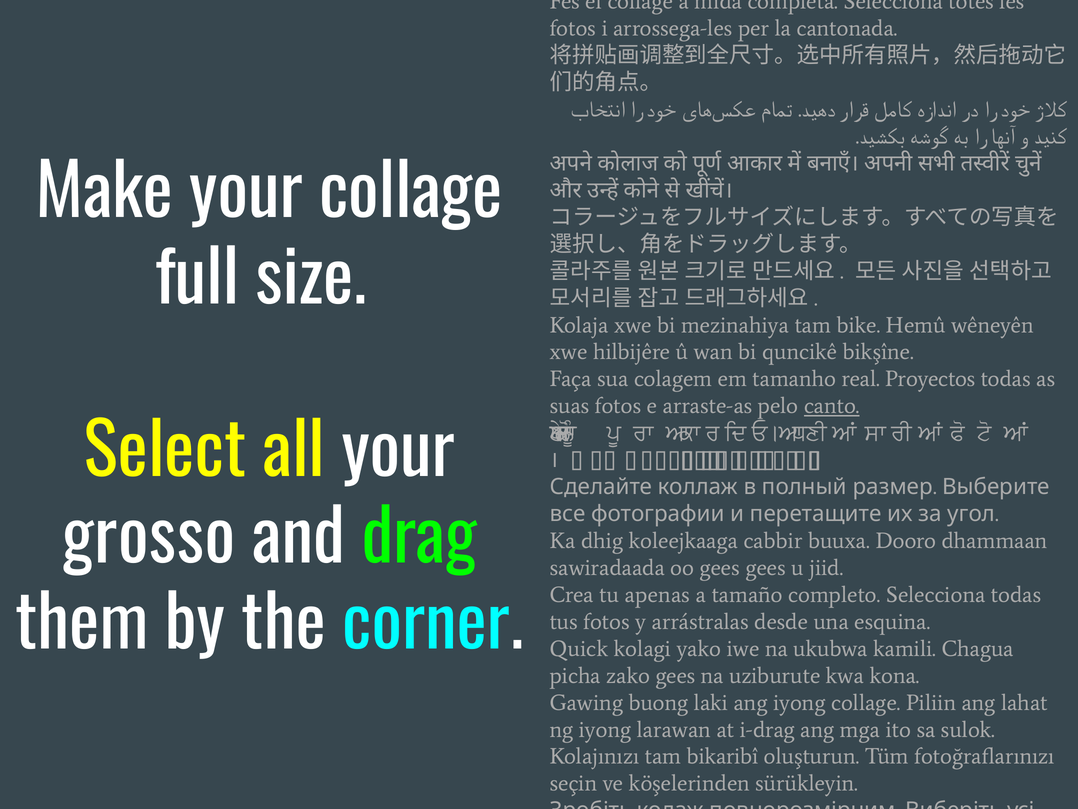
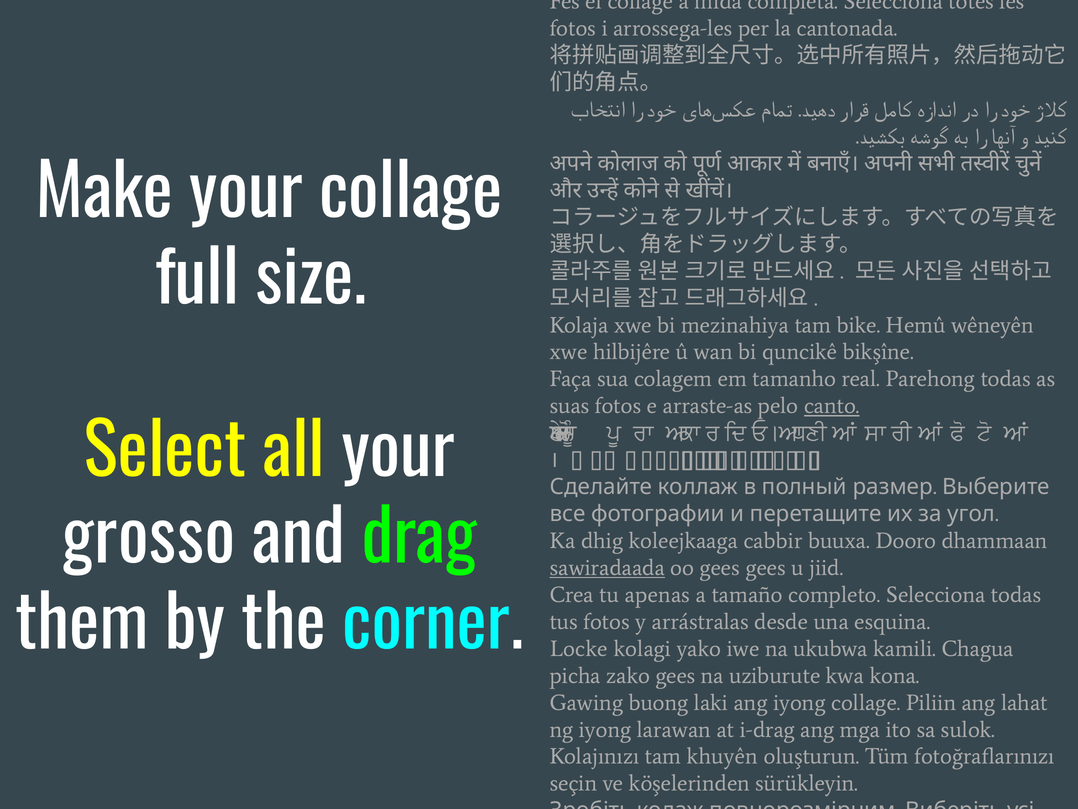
Proyectos: Proyectos -> Parehong (930, 379)
sawiradaada underline: none -> present (607, 567)
Quick: Quick -> Locke (579, 648)
bikaribî: bikaribî -> khuyên (722, 756)
